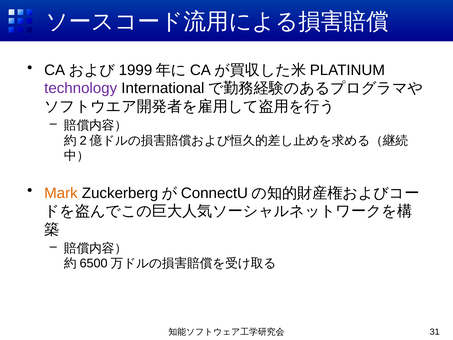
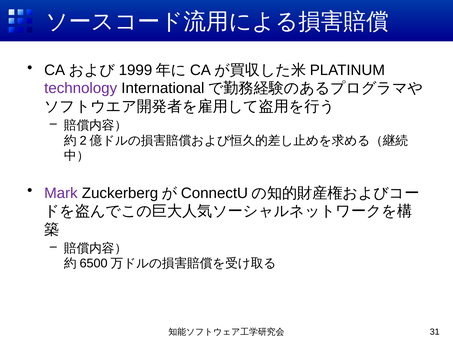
Mark colour: orange -> purple (61, 193)
